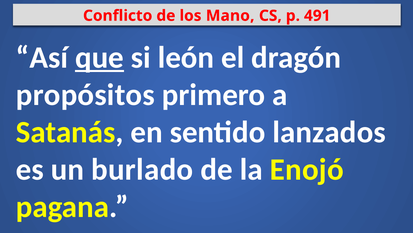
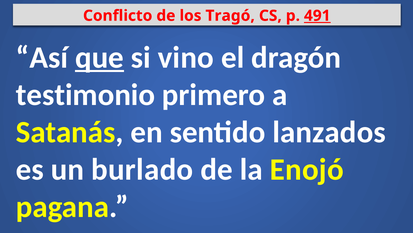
Mano: Mano -> Tragó (230, 16)
491 underline: none -> present (317, 16)
león: león -> vino (186, 57)
propósitos: propósitos -> testimonio (86, 95)
